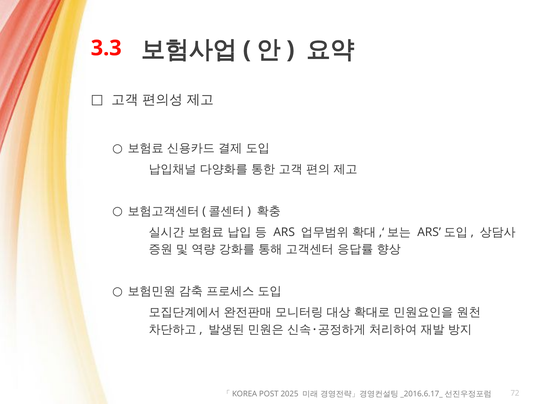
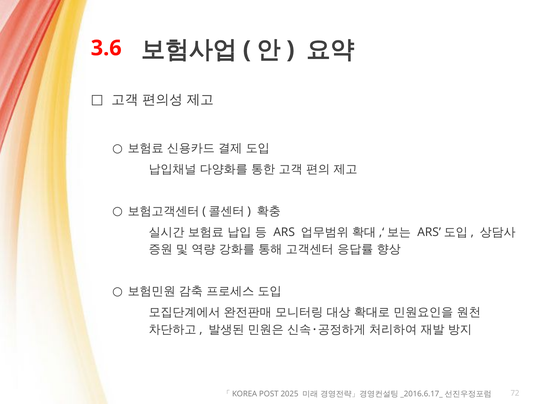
3.3: 3.3 -> 3.6 (106, 48)
